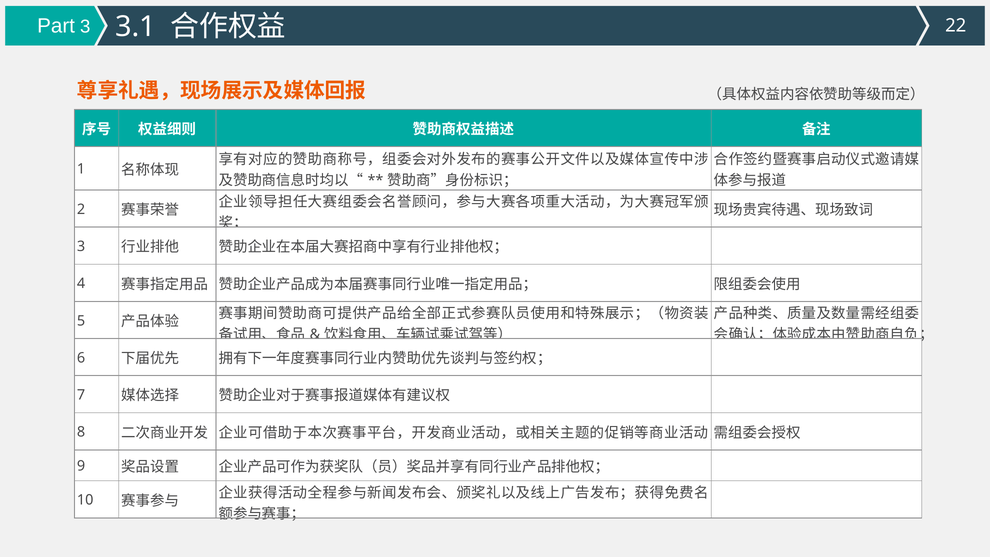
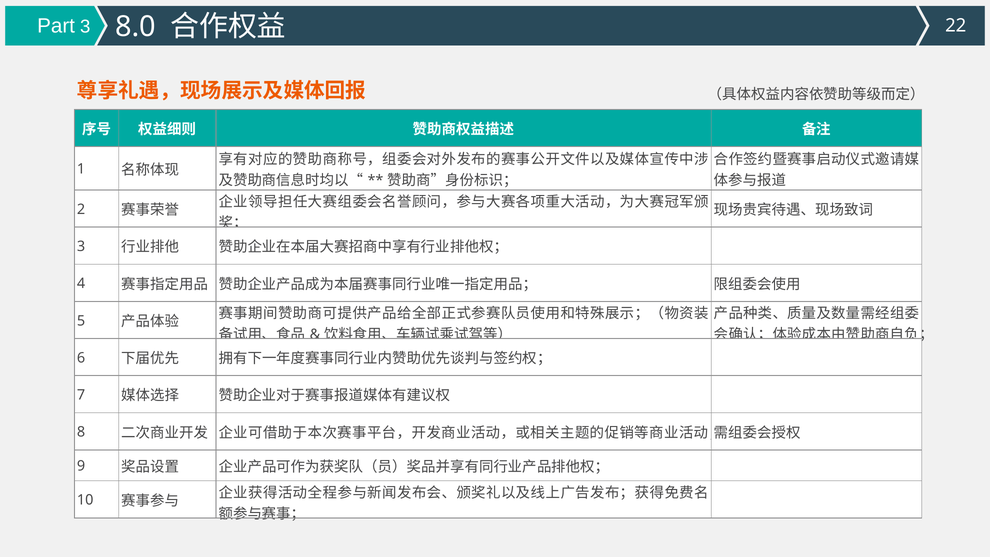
3.1: 3.1 -> 8.0 (136, 27)
